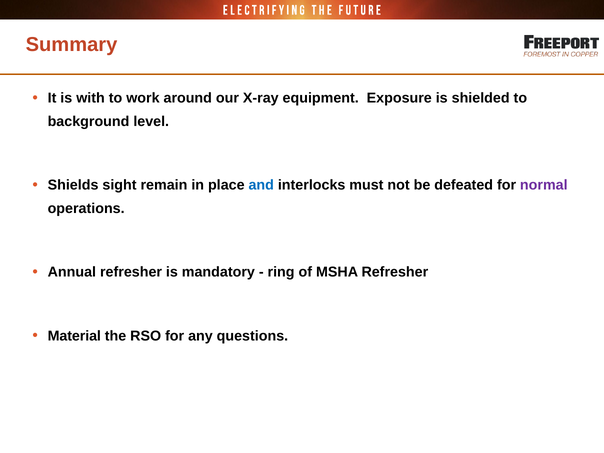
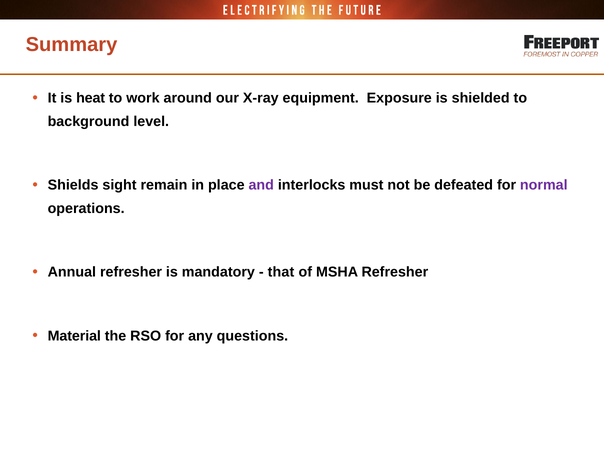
with: with -> heat (91, 98)
and colour: blue -> purple (261, 185)
ring: ring -> that (281, 272)
